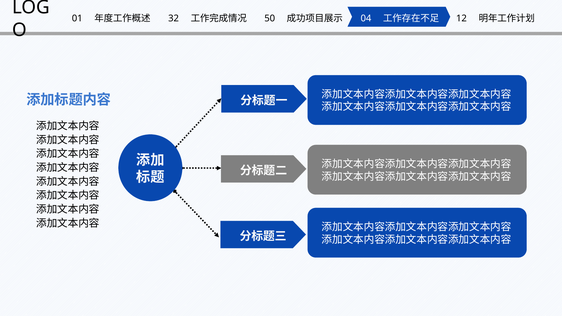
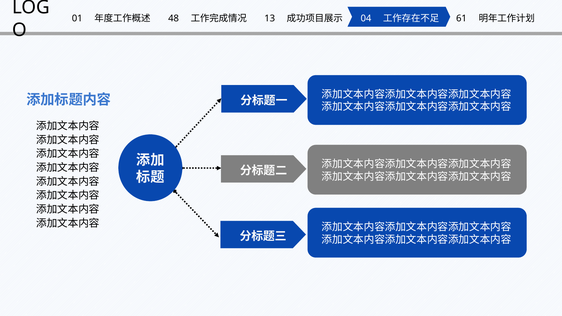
32: 32 -> 48 (174, 18)
50: 50 -> 13 (270, 18)
12: 12 -> 61 (461, 18)
